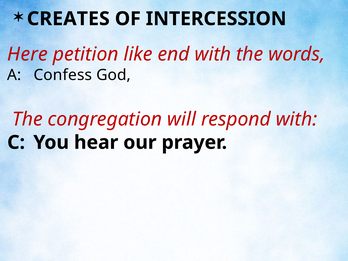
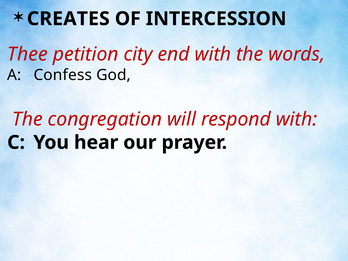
Here: Here -> Thee (28, 54)
like: like -> city (138, 54)
